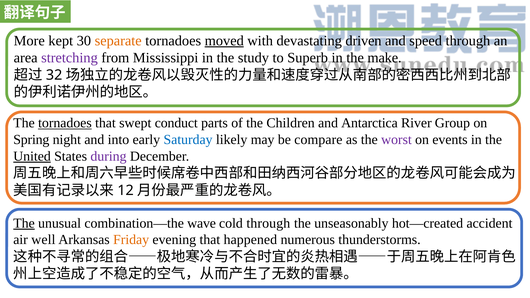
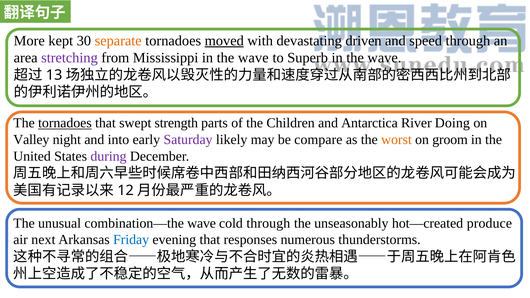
Mississippi in the study: study -> wave (253, 58)
make: make -> wave (384, 58)
32: 32 -> 13 (54, 75)
conduct: conduct -> strength (176, 123)
Group: Group -> Doing (452, 123)
Spring: Spring -> Valley (31, 140)
Saturday colour: blue -> purple (188, 140)
worst colour: purple -> orange (396, 140)
events: events -> groom (450, 140)
United underline: present -> none (32, 156)
The underline: present -> none (24, 223)
accident: accident -> produce (489, 223)
well: well -> next (43, 240)
Friday colour: orange -> blue (131, 240)
happened: happened -> responses (250, 240)
